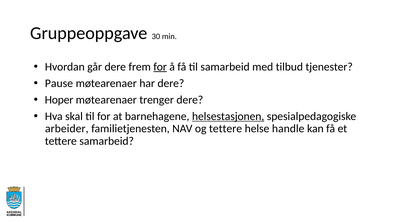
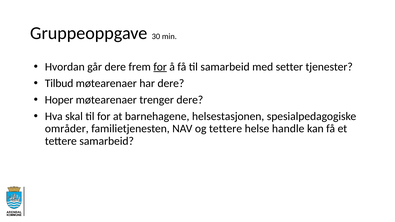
tilbud: tilbud -> setter (289, 67)
Pause: Pause -> Tilbud (59, 83)
helsestasjonen underline: present -> none (228, 116)
arbeider: arbeider -> områder (67, 129)
